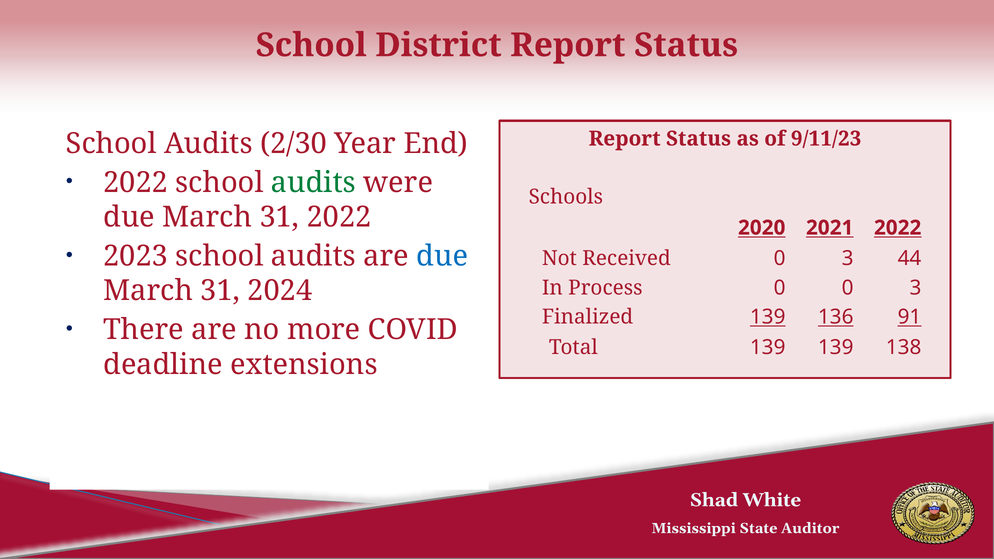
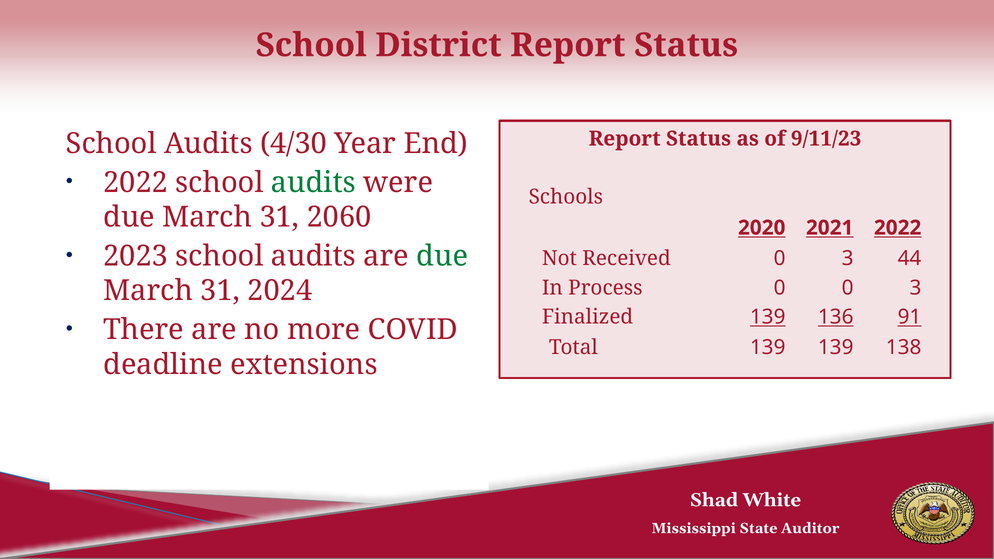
2/30: 2/30 -> 4/30 (294, 144)
31 2022: 2022 -> 2060 (339, 217)
due colour: blue -> green (442, 256)
